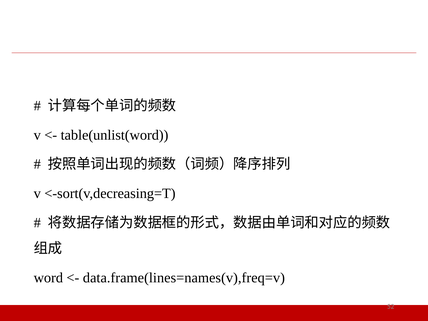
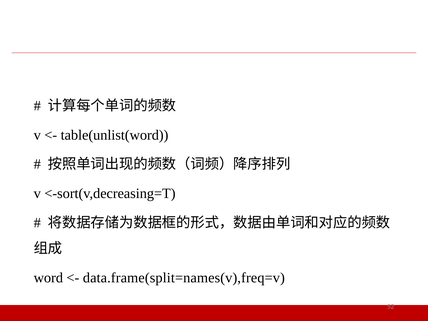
data.frame(lines=names(v),freq=v: data.frame(lines=names(v),freq=v -> data.frame(split=names(v),freq=v (184, 278)
